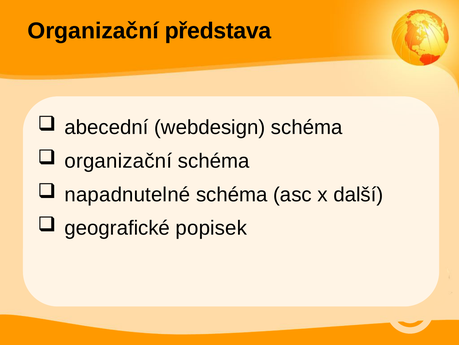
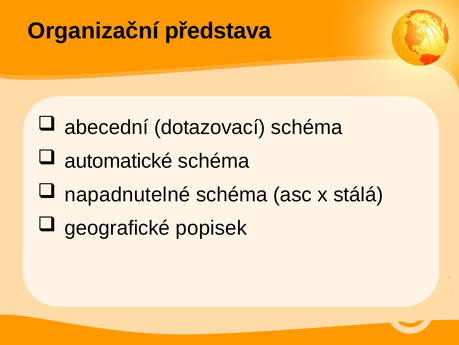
webdesign: webdesign -> dotazovací (210, 127)
organizační: organizační -> automatické (118, 161)
další: další -> stálá (358, 194)
